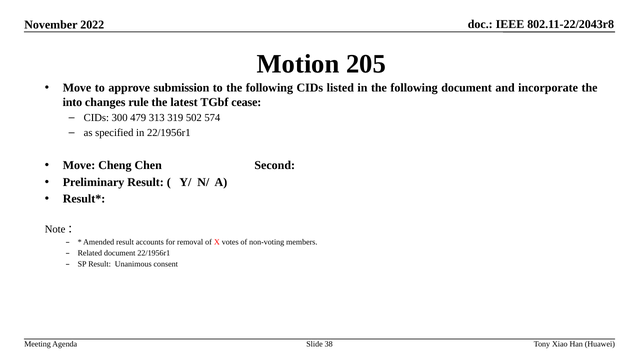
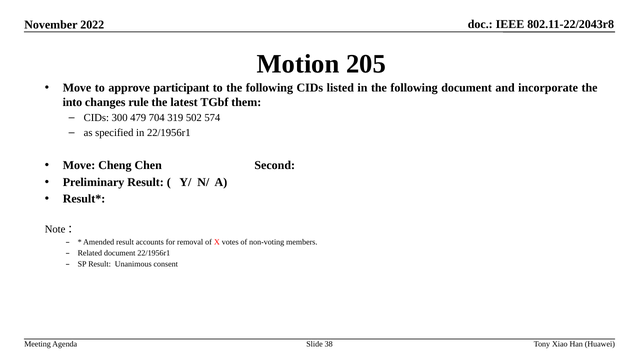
submission: submission -> participant (181, 88)
cease: cease -> them (246, 102)
313: 313 -> 704 (157, 118)
